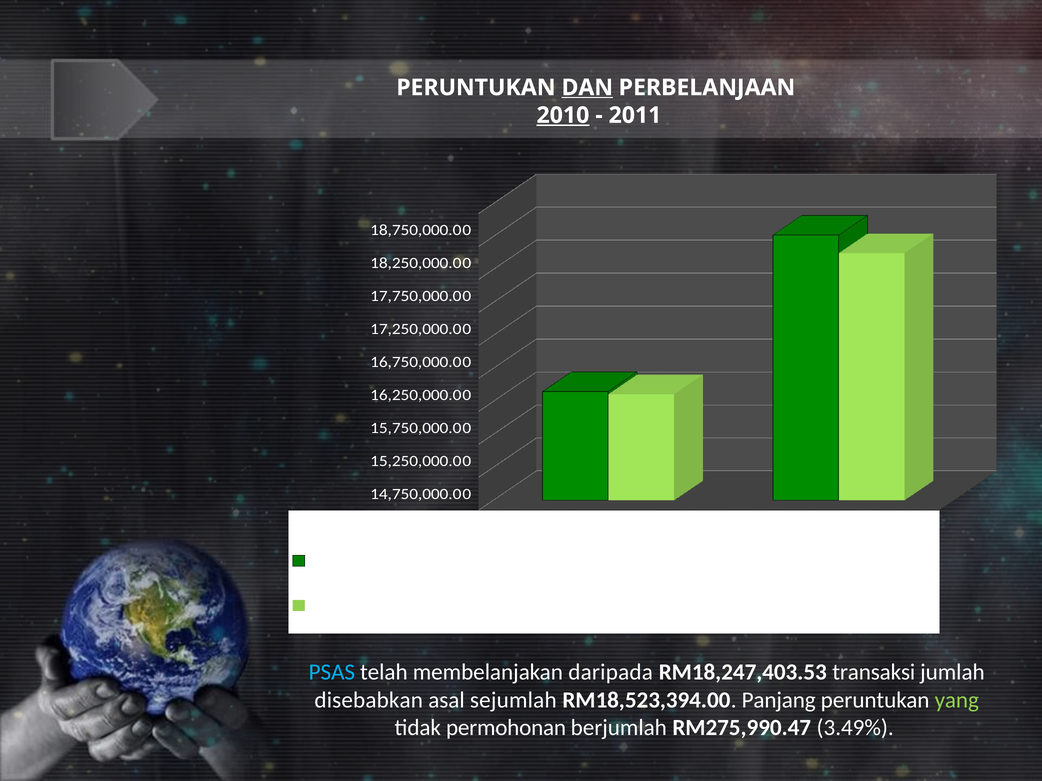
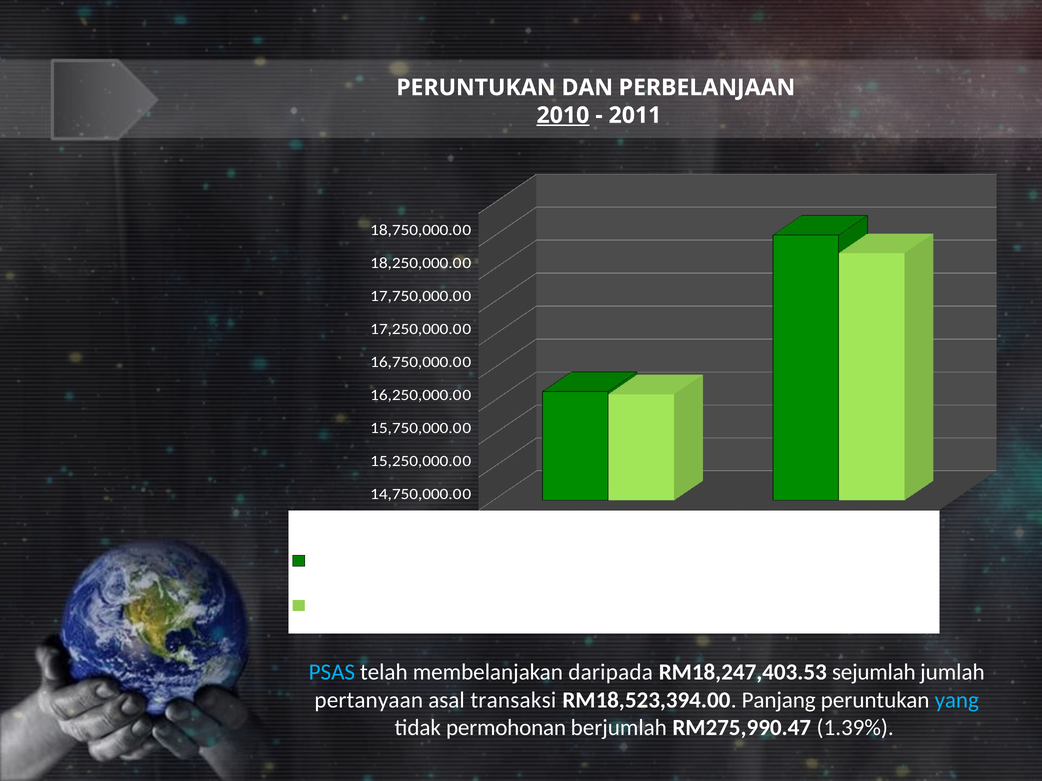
DAN underline: present -> none (587, 88)
transaksi: transaksi -> sejumlah (874, 673)
disebabkan: disebabkan -> pertanyaan (369, 700)
sejumlah: sejumlah -> transaksi (513, 700)
yang colour: light green -> light blue (957, 700)
3.49%: 3.49% -> 1.39% (855, 728)
